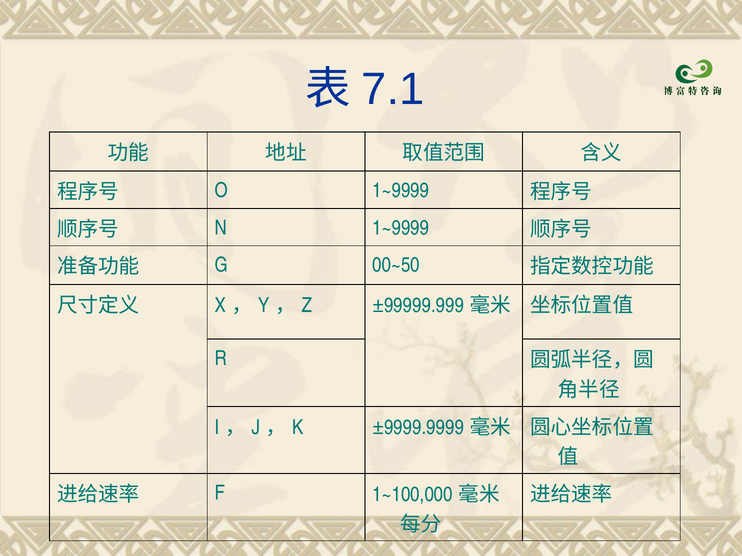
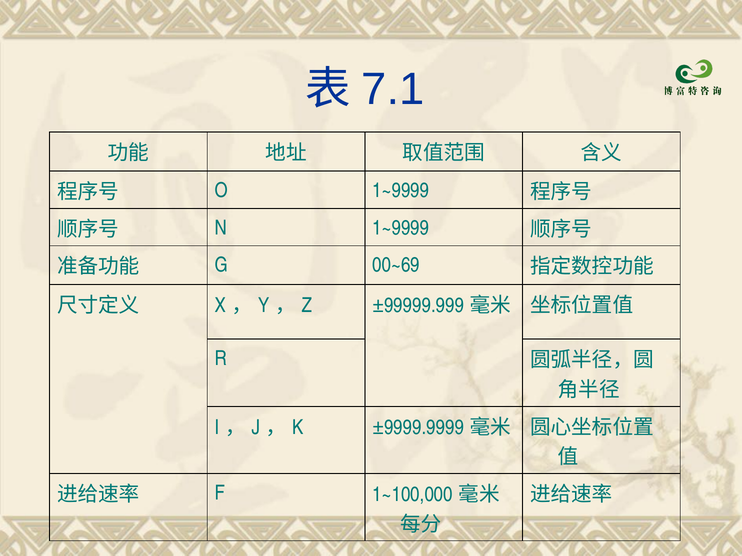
00~50: 00~50 -> 00~69 (396, 265)
